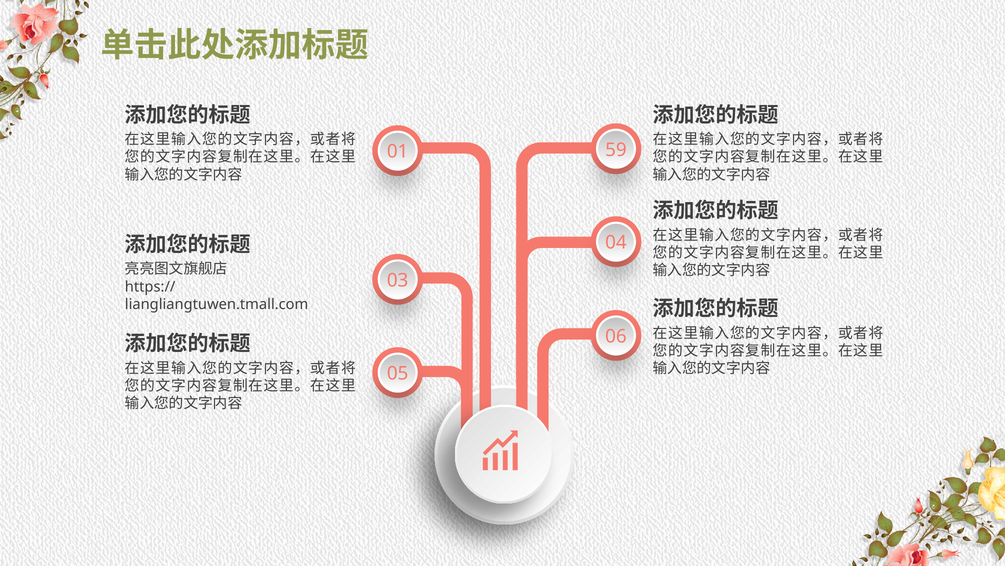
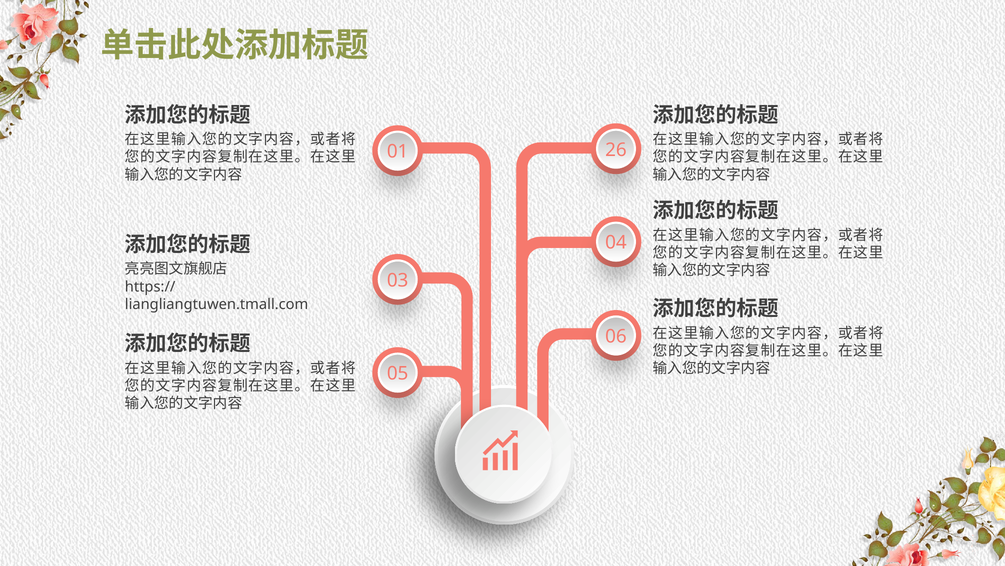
59: 59 -> 26 (616, 150)
